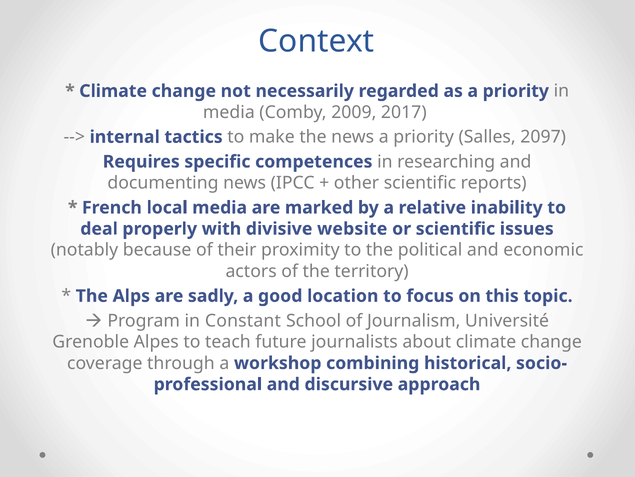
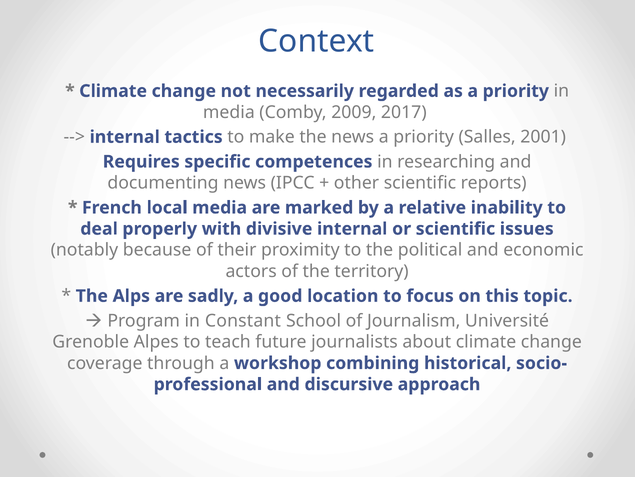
2097: 2097 -> 2001 (543, 137)
divisive website: website -> internal (352, 229)
